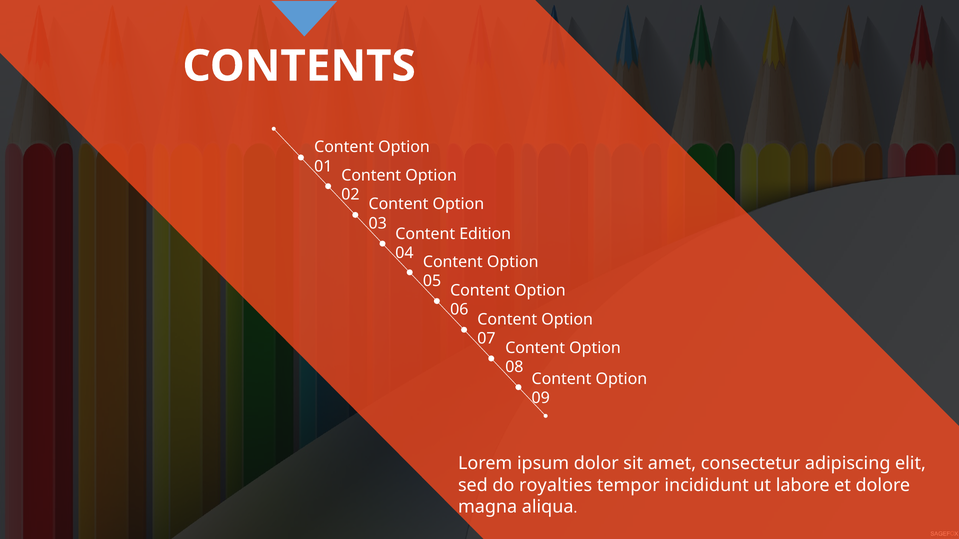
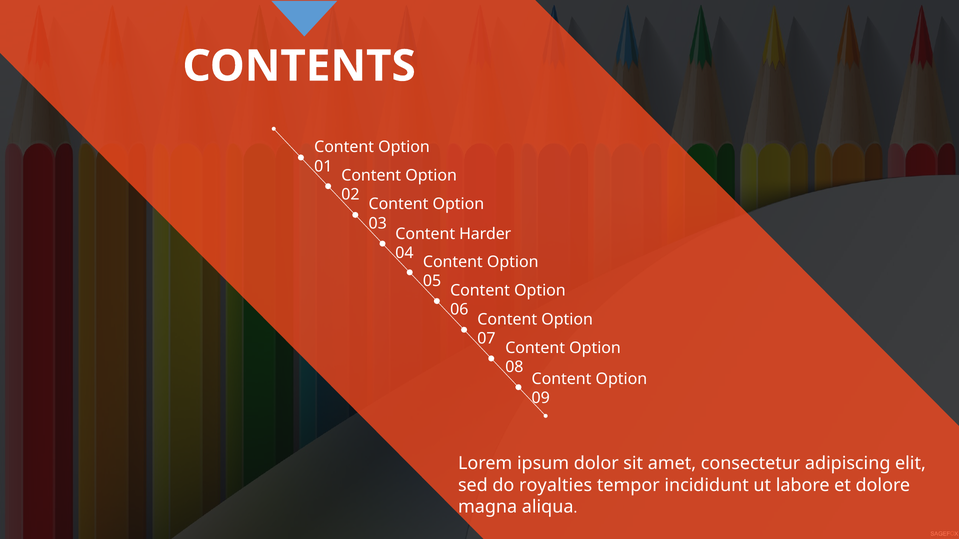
Edition: Edition -> Harder (485, 234)
